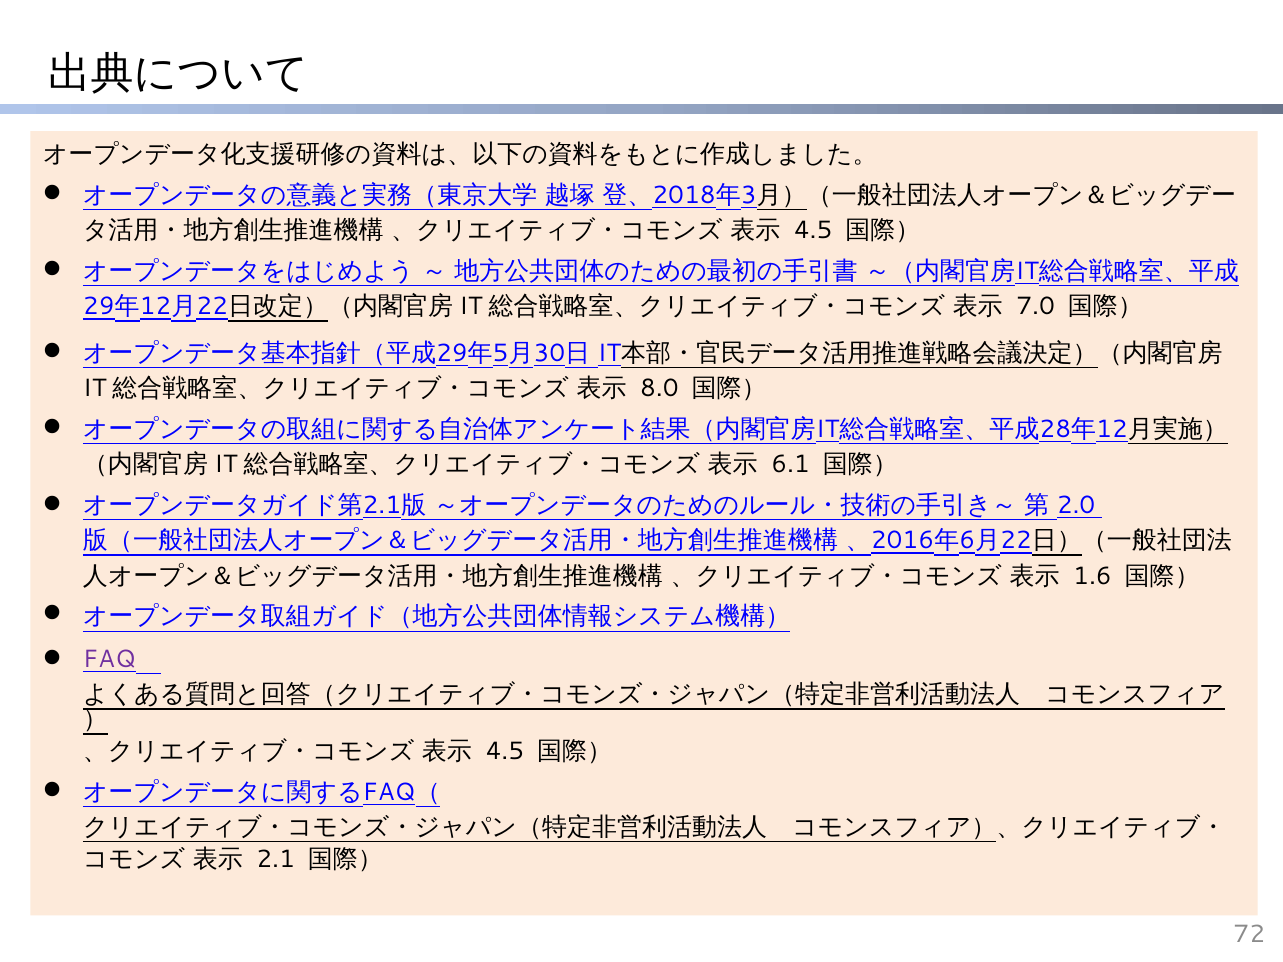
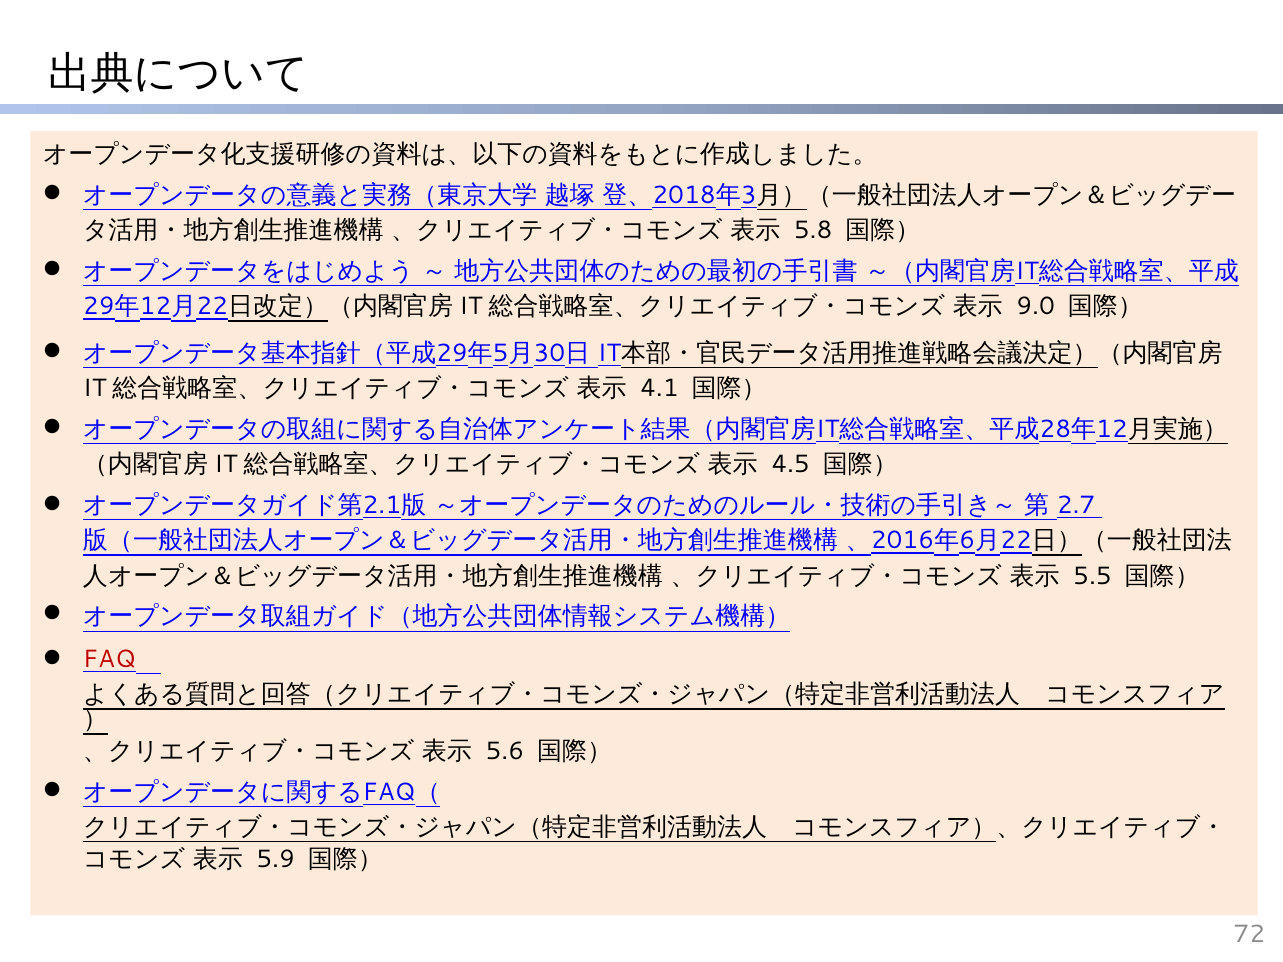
4.5: 4.5 -> 5.8 (813, 230)
7.0: 7.0 -> 9.0 (1036, 307)
8.0: 8.0 -> 4.1 (659, 388)
6.1: 6.1 -> 4.5 (791, 465)
2.0: 2.0 -> 2.7 (1076, 505)
1.6: 1.6 -> 5.5 (1092, 576)
FAQ colour: purple -> red (109, 659)
4.5: 4.5 -> 5.6 (505, 751)
2.1: 2.1 -> 5.9 (276, 859)
